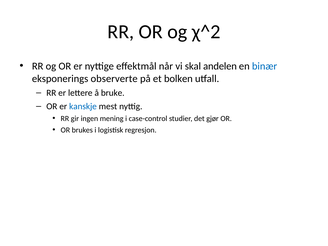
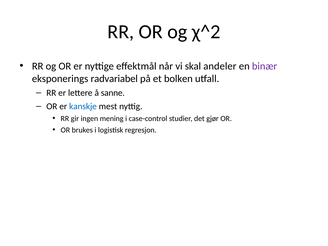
andelen: andelen -> andeler (220, 66)
binær colour: blue -> purple (265, 66)
observerte: observerte -> radvariabel (114, 79)
bruke: bruke -> sanne (113, 93)
